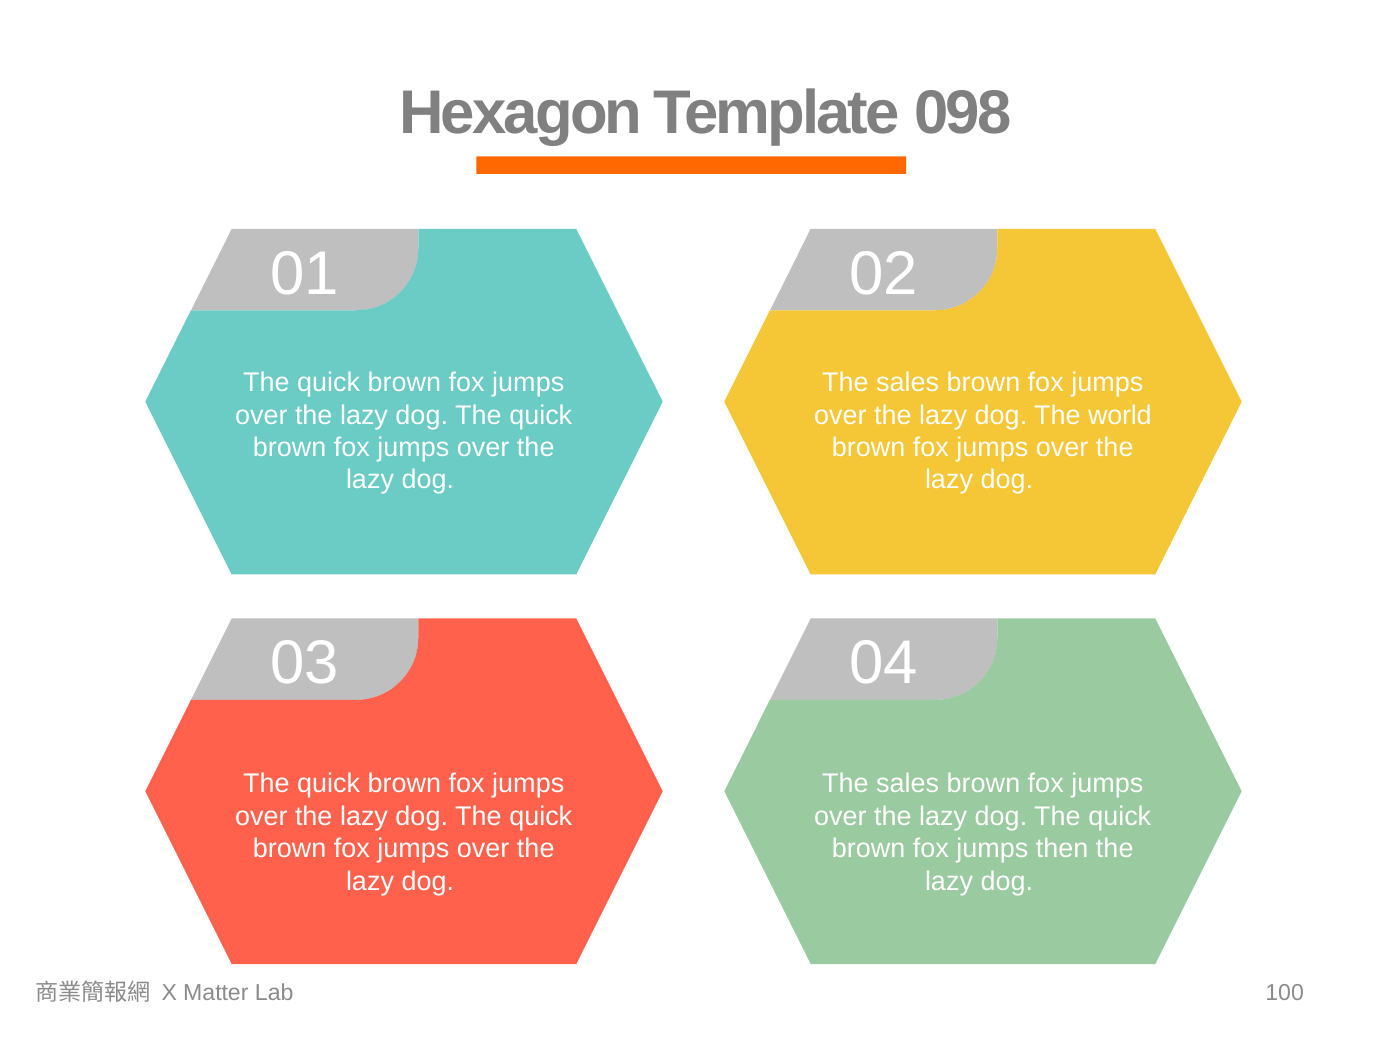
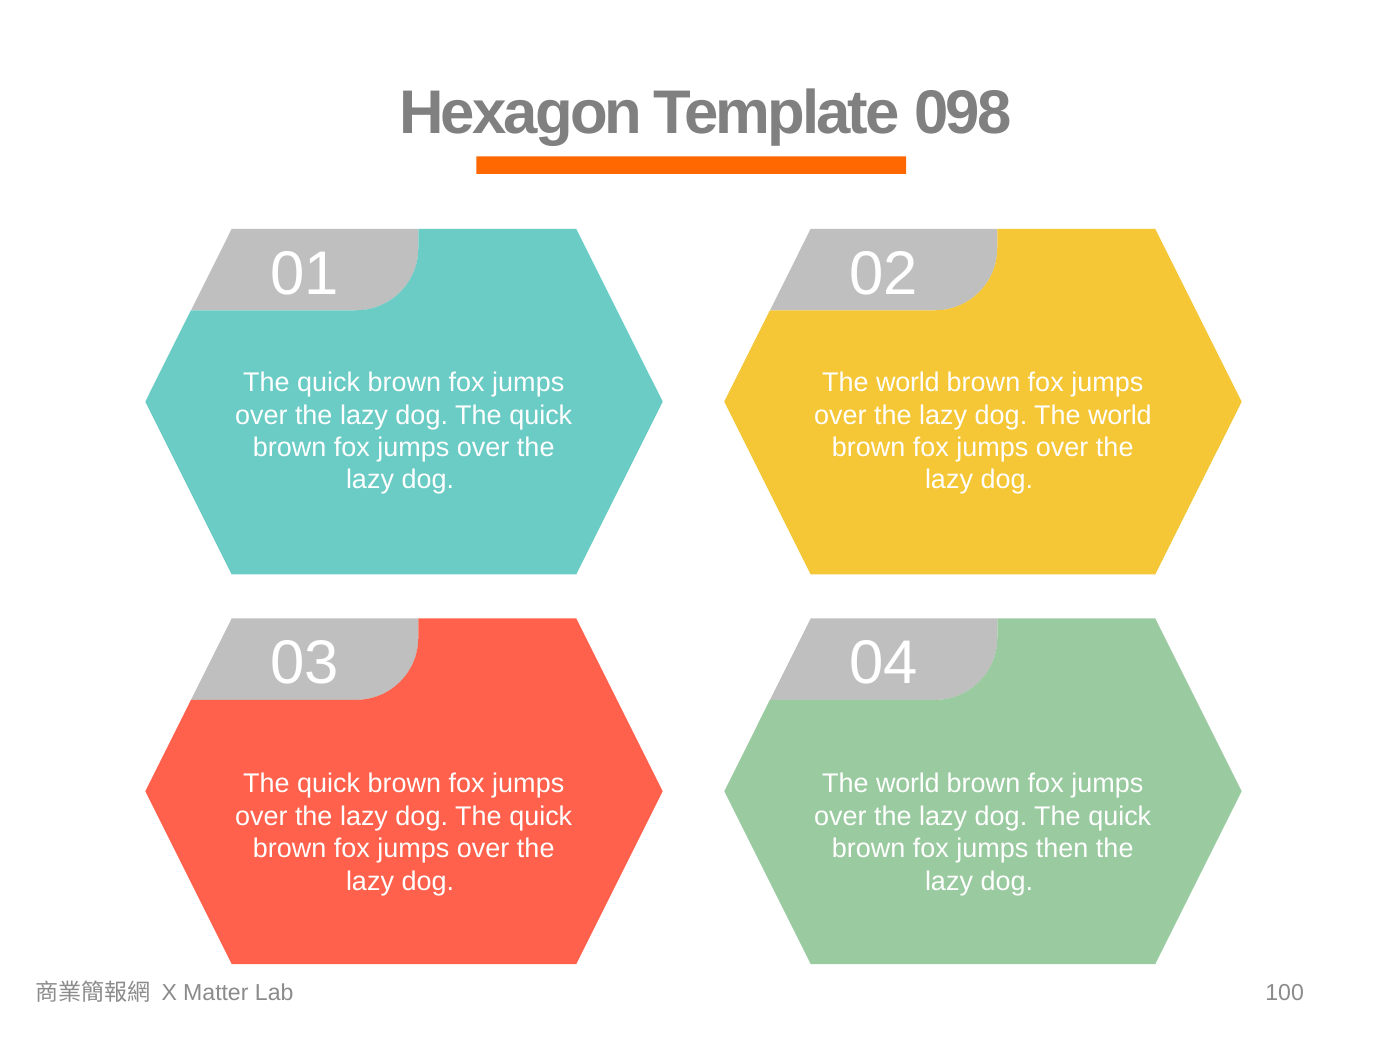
sales: sales -> world (908, 383)
sales: sales -> world (908, 784)
